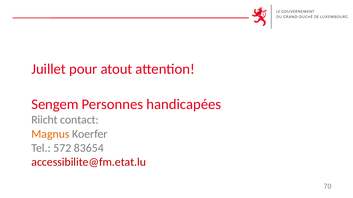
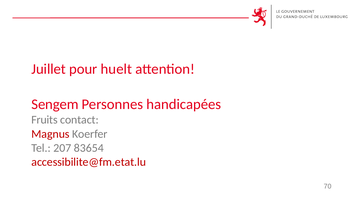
atout: atout -> huelt (116, 69)
Riicht: Riicht -> Fruits (45, 120)
Magnus colour: orange -> red (50, 134)
572: 572 -> 207 (62, 148)
